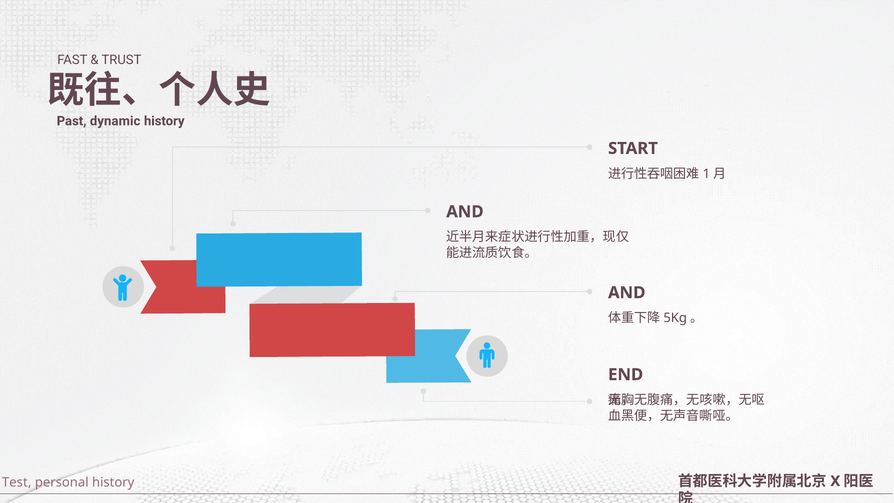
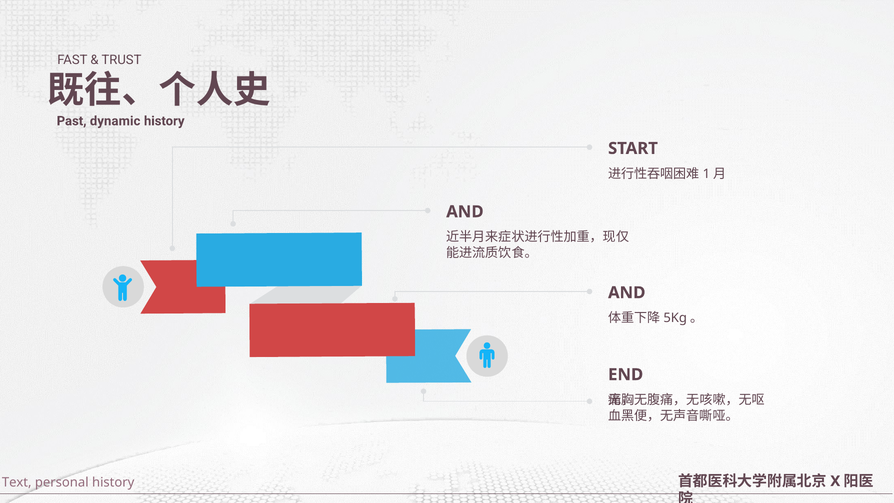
Test: Test -> Text (17, 482)
